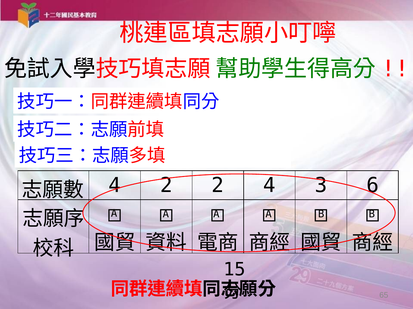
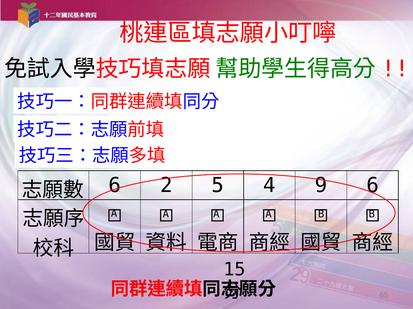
4: 4 -> 6 (115, 186)
2 2: 2 -> 5 (218, 186)
3: 3 -> 9 (321, 186)
